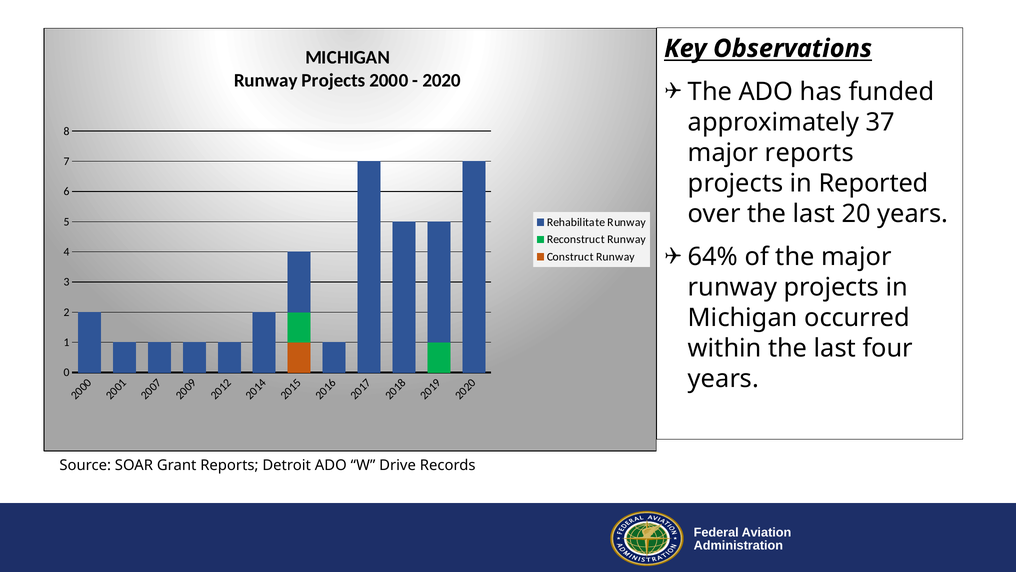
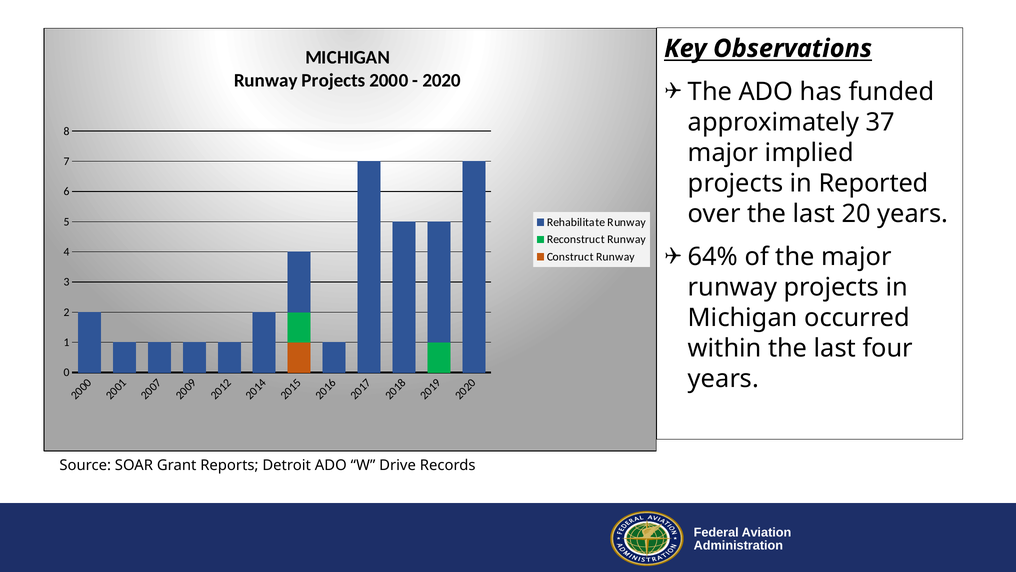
reports: reports -> implied (809, 153)
